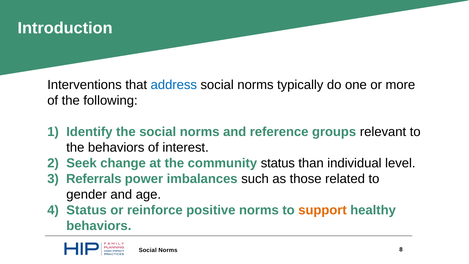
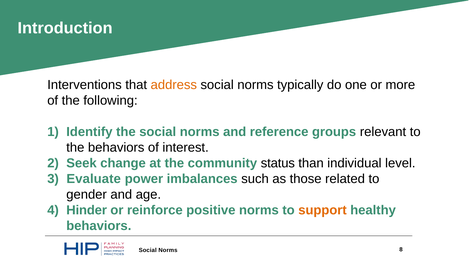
address colour: blue -> orange (174, 85)
Referrals: Referrals -> Evaluate (94, 179)
Status: Status -> Hinder (87, 210)
